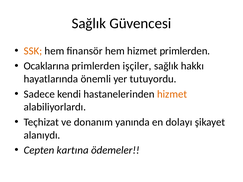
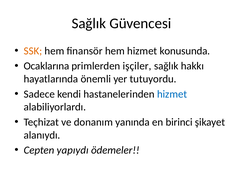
hizmet primlerden: primlerden -> konusunda (185, 51)
hizmet colour: orange -> blue (172, 94)
dolayı: dolayı -> birinci (179, 122)
kartına: kartına -> yapıydı (73, 150)
